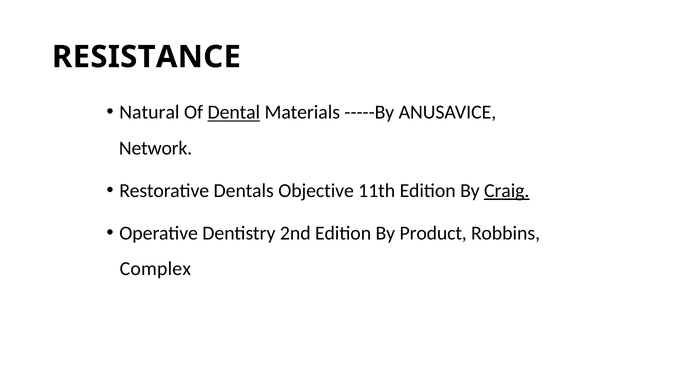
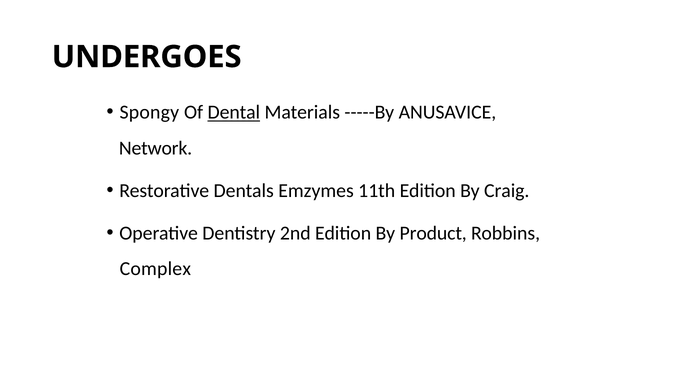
RESISTANCE: RESISTANCE -> UNDERGOES (147, 57)
Natural: Natural -> Spongy (149, 113)
Objective: Objective -> Emzymes (316, 191)
Craig underline: present -> none (507, 191)
